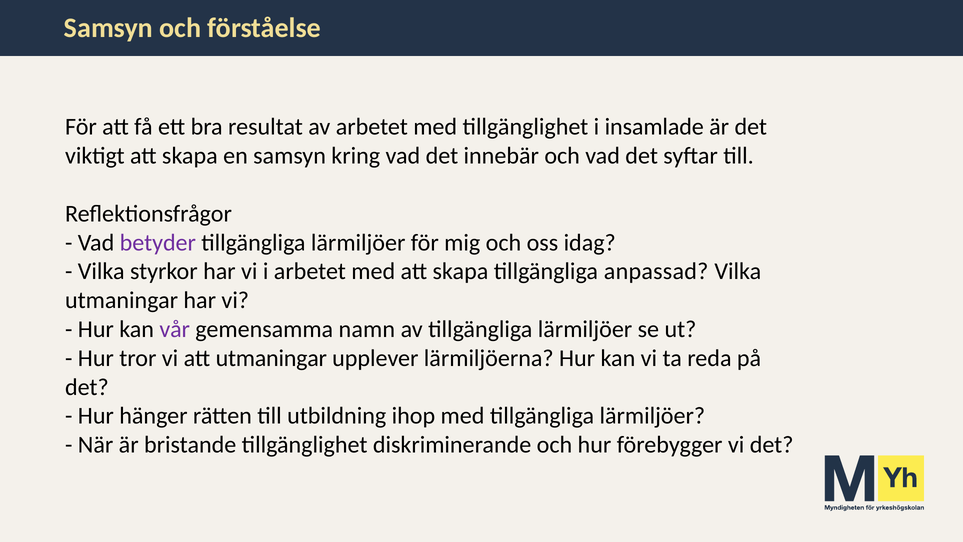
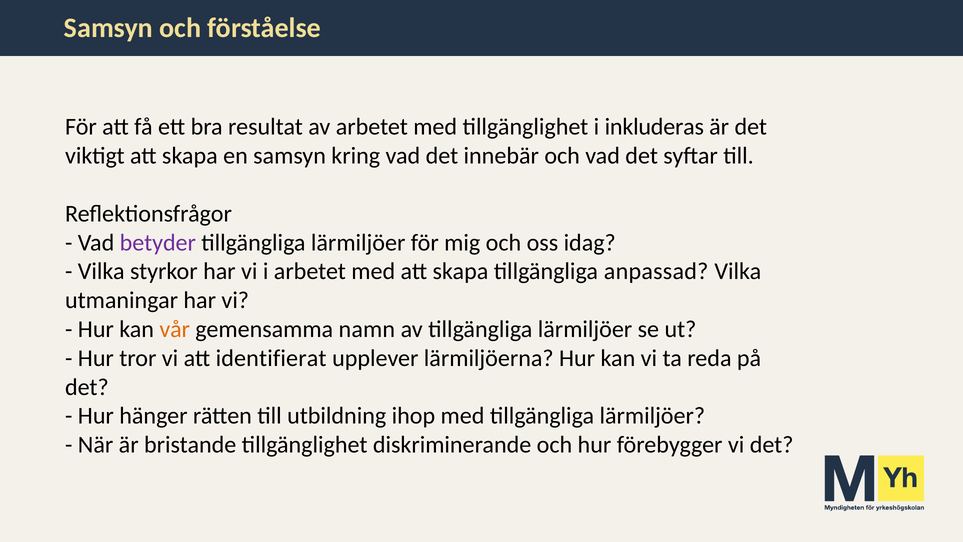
insamlade: insamlade -> inkluderas (654, 127)
vår colour: purple -> orange (175, 329)
att utmaningar: utmaningar -> identifierat (271, 358)
